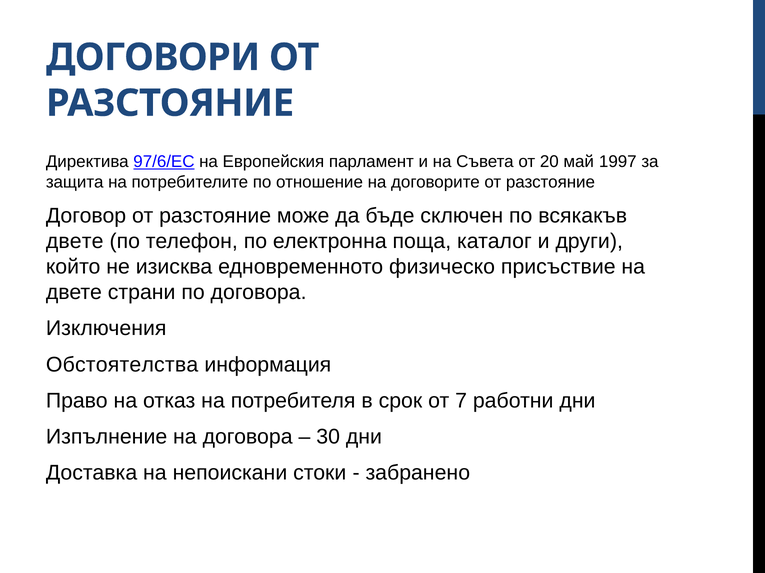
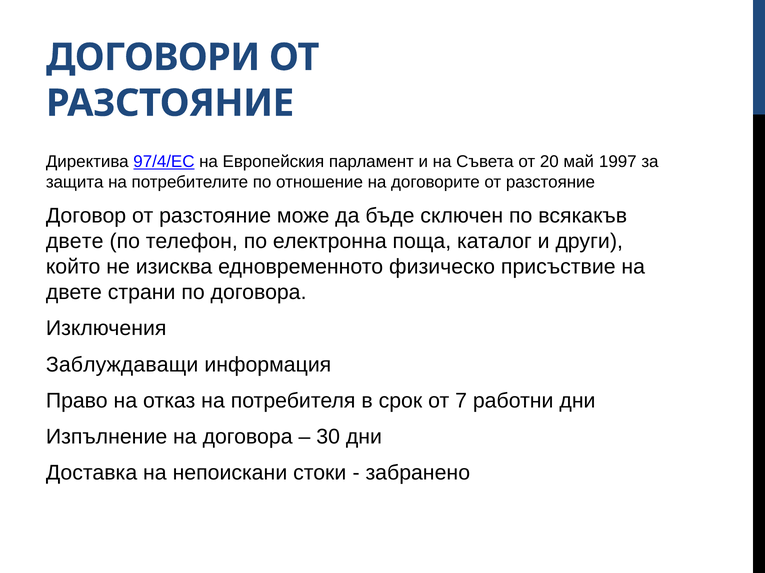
97/6/EC: 97/6/EC -> 97/4/EC (164, 162)
Обстоятелства: Обстоятелства -> Заблуждаващи (122, 365)
